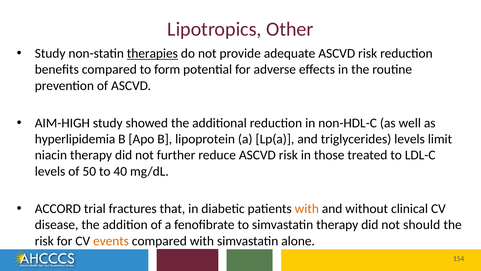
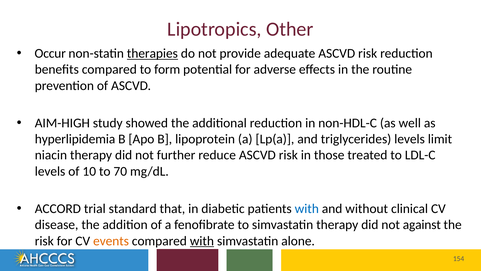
Study: Study -> Occur (50, 53)
50: 50 -> 10 (89, 171)
40: 40 -> 70 (120, 171)
fractures: fractures -> standard (133, 208)
with colour: orange -> blue (307, 208)
should: should -> against (422, 224)
with underline: none -> present (202, 241)
